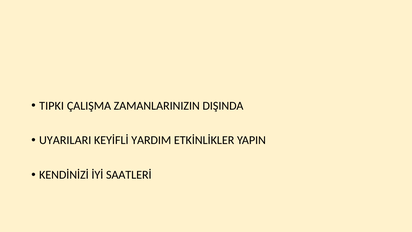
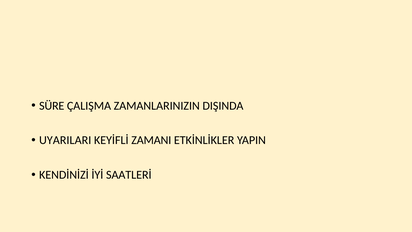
TIPKI: TIPKI -> SÜRE (52, 106)
YARDIM: YARDIM -> ZAMANI (151, 140)
